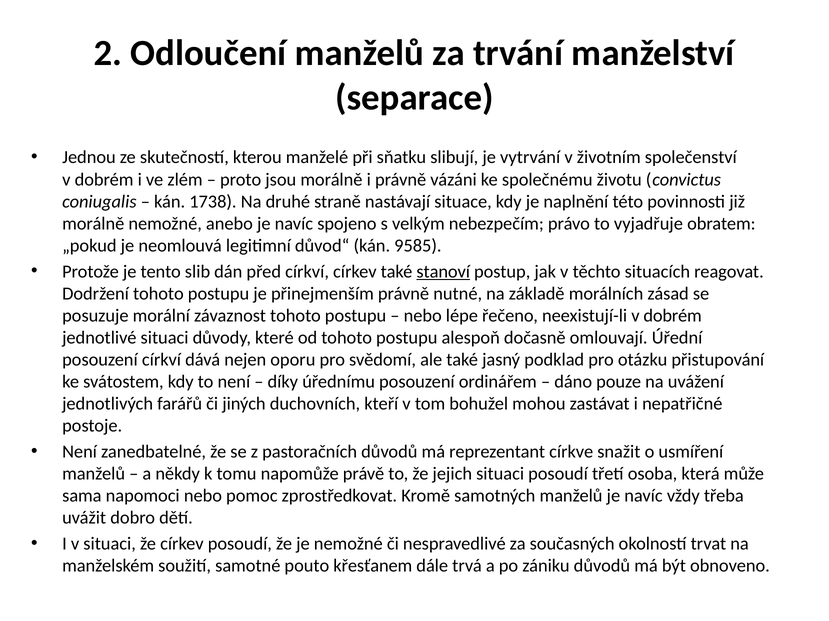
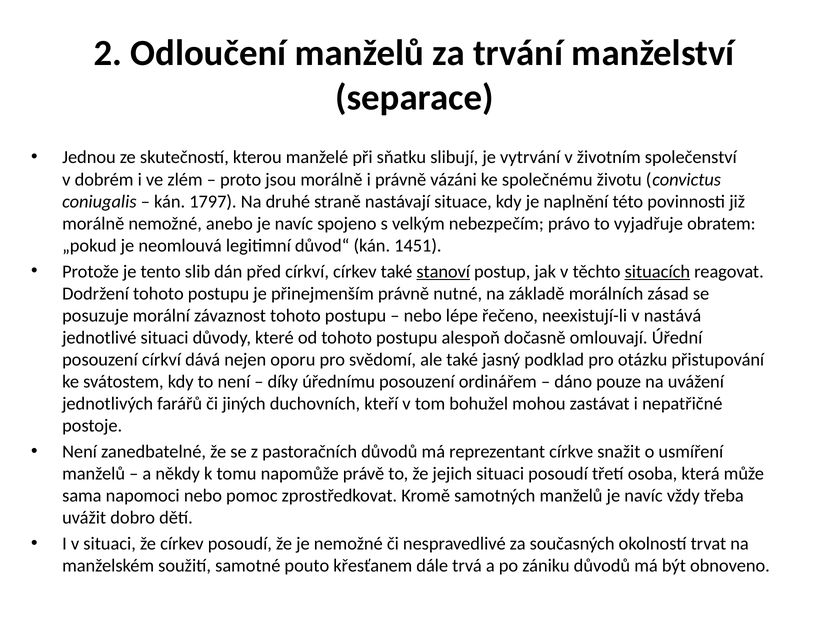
1738: 1738 -> 1797 (213, 202)
9585: 9585 -> 1451 (418, 246)
situacích underline: none -> present (657, 272)
neexistují-li v dobrém: dobrém -> nastává (673, 316)
